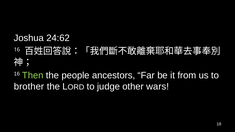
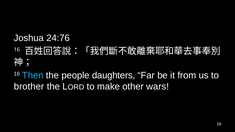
24:62: 24:62 -> 24:76 (58, 38)
Then colour: light green -> light blue (33, 75)
ancestors: ancestors -> daughters (114, 75)
judge: judge -> make (108, 87)
